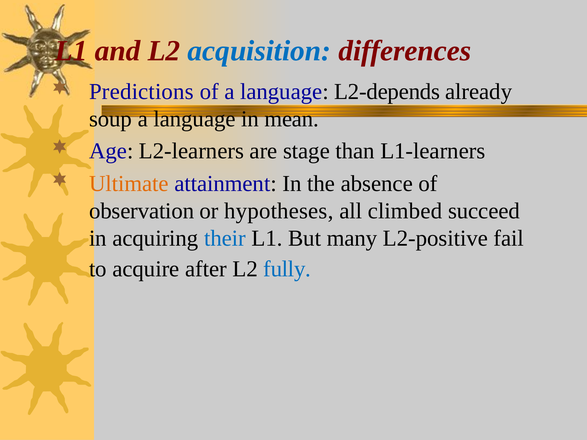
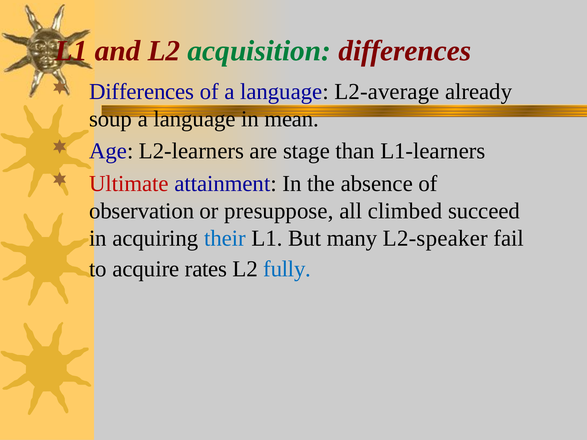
acquisition colour: blue -> green (259, 51)
Predictions: Predictions -> Differences (142, 92)
L2-depends: L2-depends -> L2-average (387, 92)
Ultimate colour: orange -> red (129, 184)
hypotheses: hypotheses -> presuppose (279, 211)
L2-positive: L2-positive -> L2-speaker (435, 238)
after: after -> rates (206, 269)
